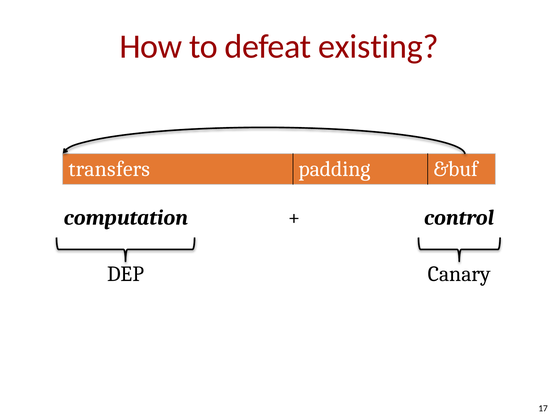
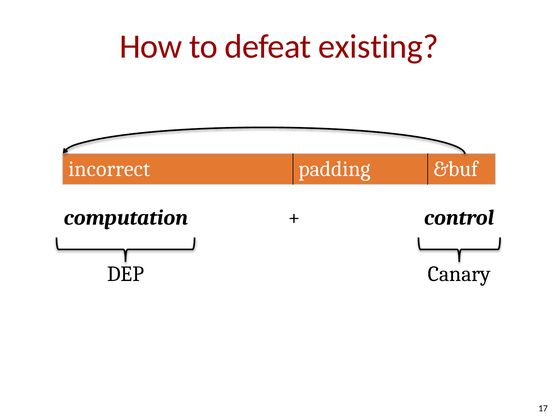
transfers: transfers -> incorrect (109, 169)
